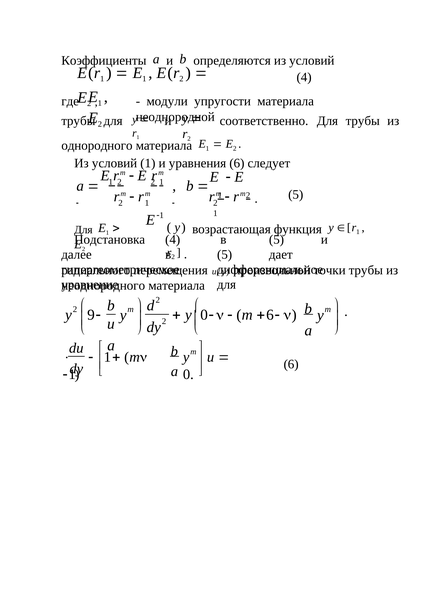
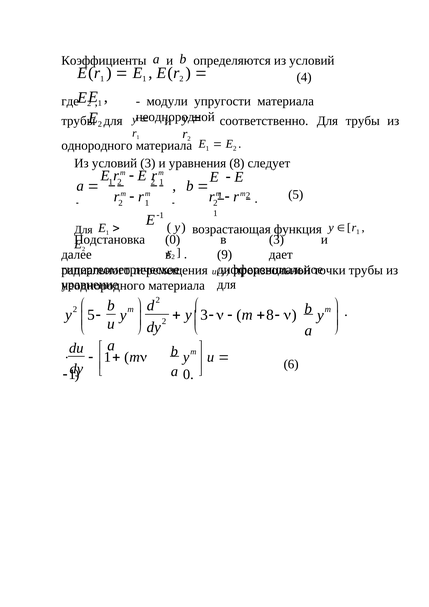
условий 1: 1 -> 3 (148, 163)
уравнения 6: 6 -> 8 (237, 163)
4: 4 -> 0 (173, 240)
5: 5 -> 3 (277, 240)
5: 5 -> 9 (225, 255)
y 9: 9 -> 5 (91, 315)
y 0: 0 -> 3 (204, 315)
6: 6 -> 8 (270, 315)
